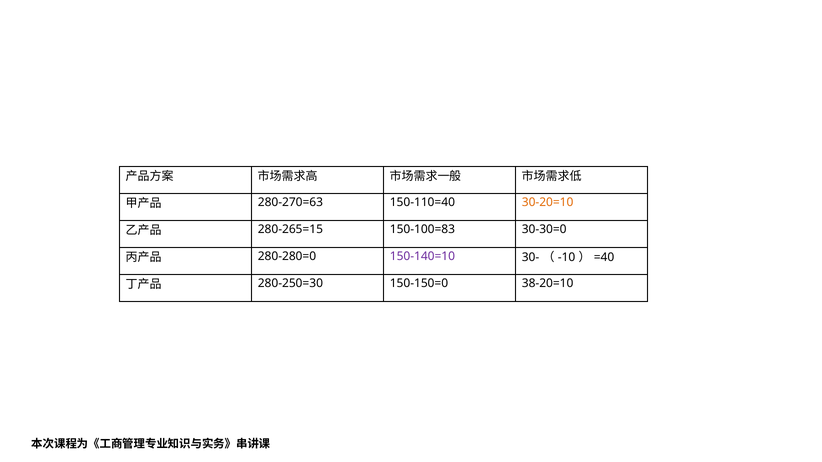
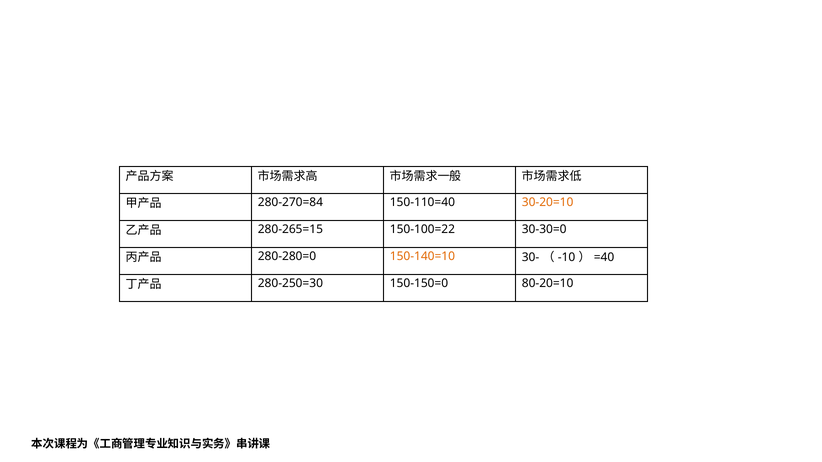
280-270=63: 280-270=63 -> 280-270=84 (290, 202)
150-100=83: 150-100=83 -> 150-100=22 (422, 229)
150-140=10 colour: purple -> orange (422, 256)
38-20=10: 38-20=10 -> 80-20=10 (548, 283)
